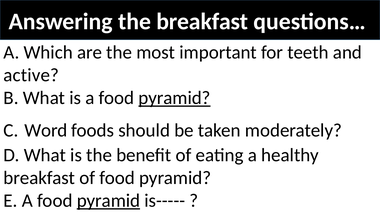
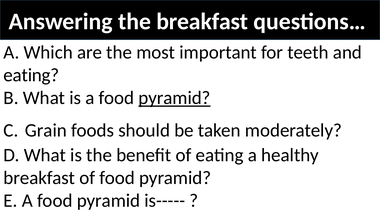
active: active -> eating (31, 75)
Word: Word -> Grain (46, 130)
pyramid underline: present -> none (108, 200)
